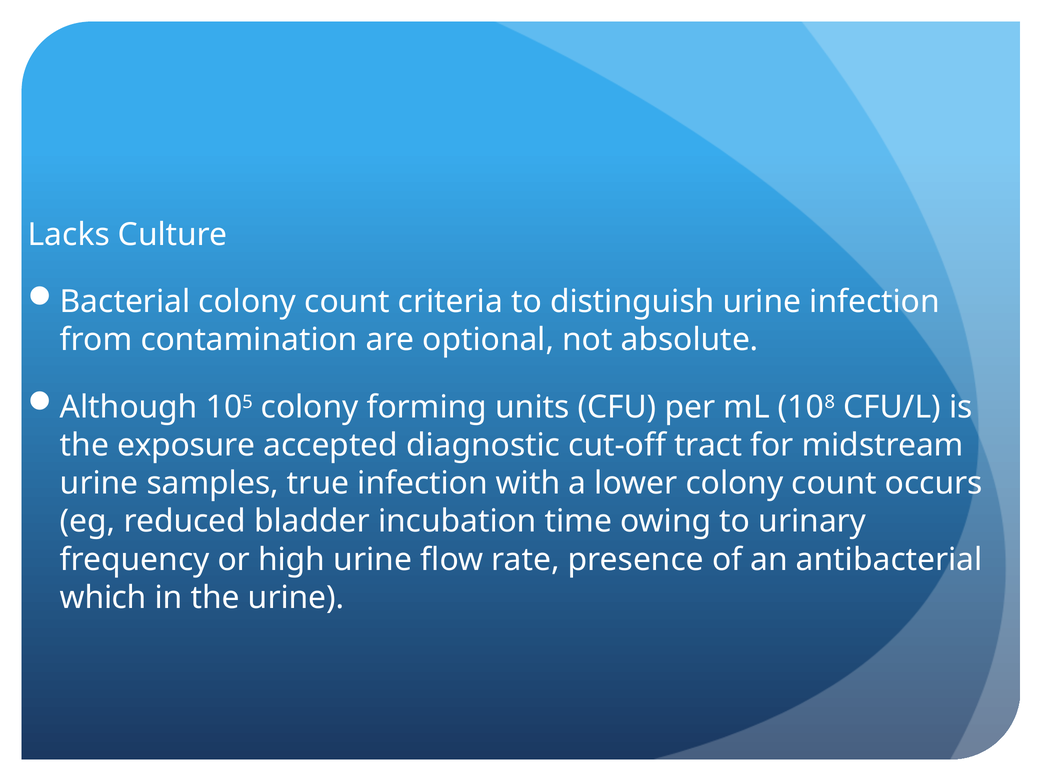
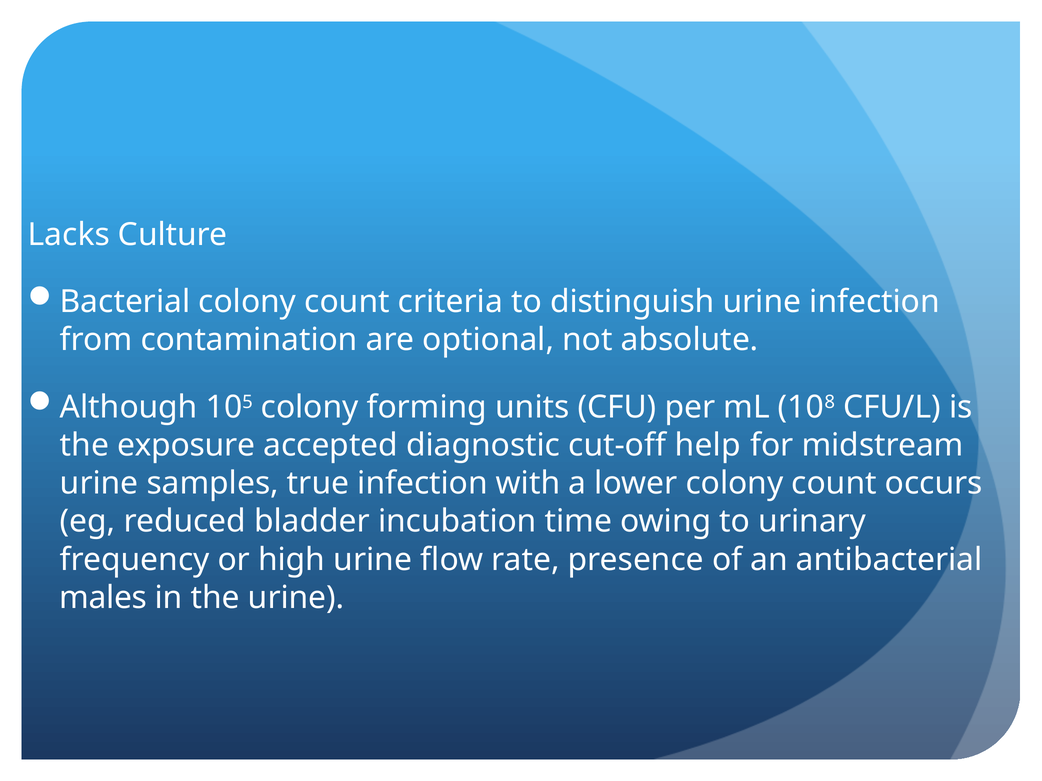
tract: tract -> help (708, 445)
which: which -> males (103, 598)
